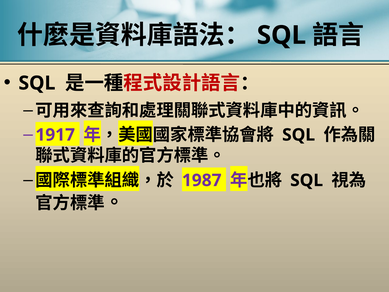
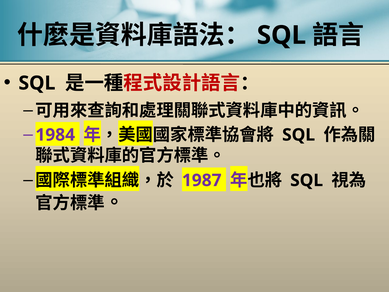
1917: 1917 -> 1984 (55, 135)
